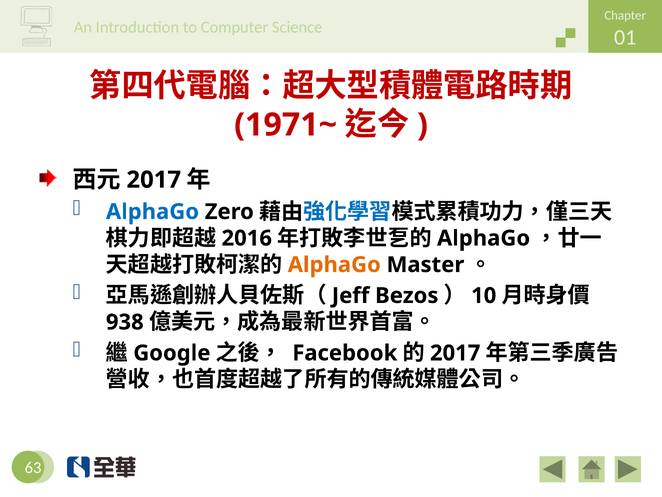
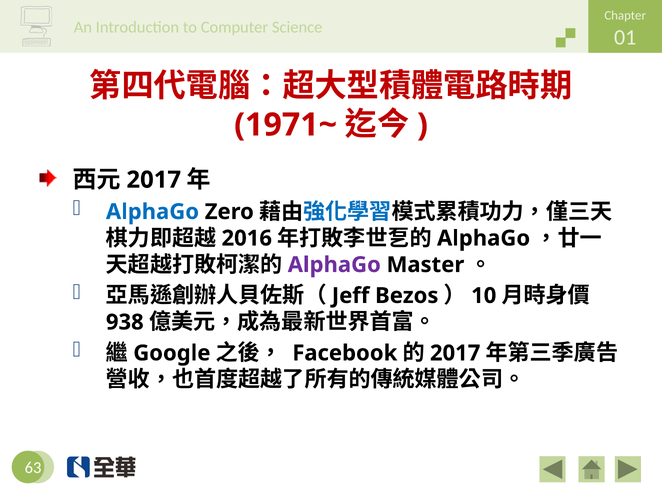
AlphaGo colour: orange -> purple (334, 265)
